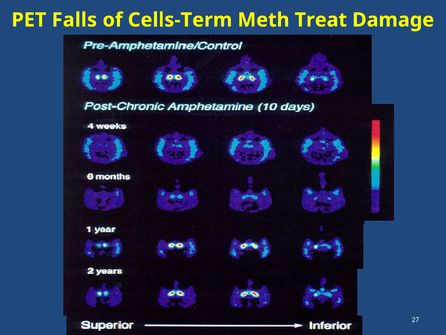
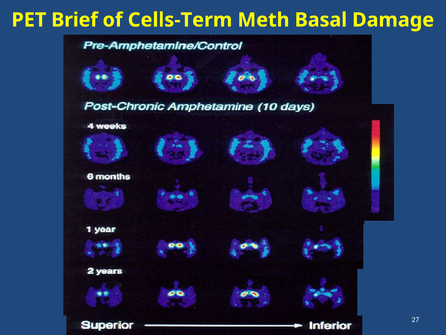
Falls: Falls -> Brief (75, 20)
Treat: Treat -> Basal (321, 20)
